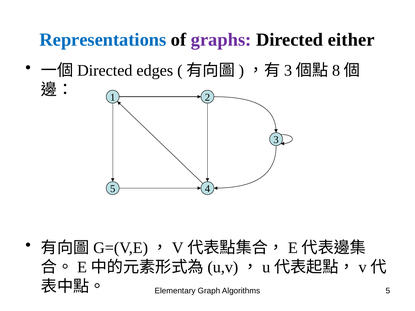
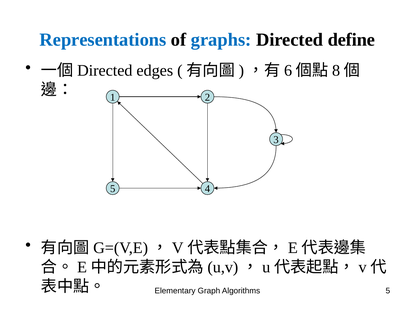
graphs colour: purple -> blue (221, 40)
either: either -> define (352, 40)
3: 3 -> 6 (288, 70)
